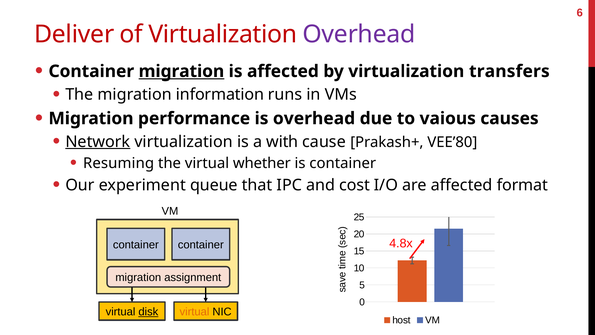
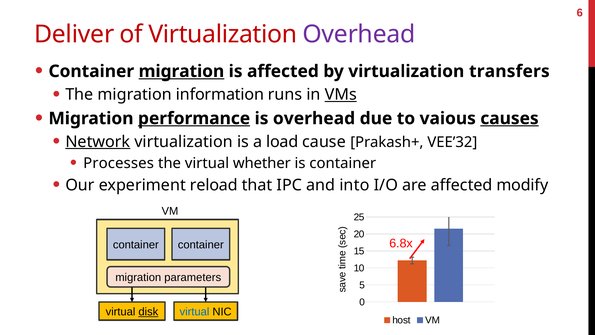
VMs underline: none -> present (341, 94)
performance underline: none -> present (194, 118)
causes underline: none -> present (509, 118)
with: with -> load (282, 142)
VEE’80: VEE’80 -> VEE’32 (452, 142)
Resuming: Resuming -> Processes (119, 163)
queue: queue -> reload (214, 185)
cost: cost -> into (354, 185)
format: format -> modify (522, 185)
4.8x: 4.8x -> 6.8x (401, 243)
assignment: assignment -> parameters (193, 277)
virtual colour: orange -> blue (194, 312)
